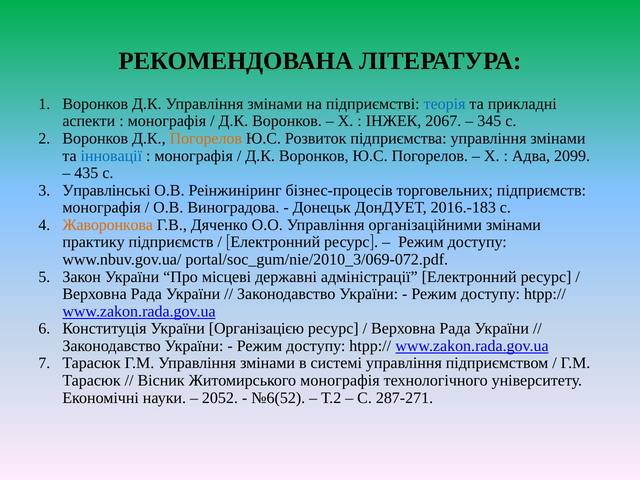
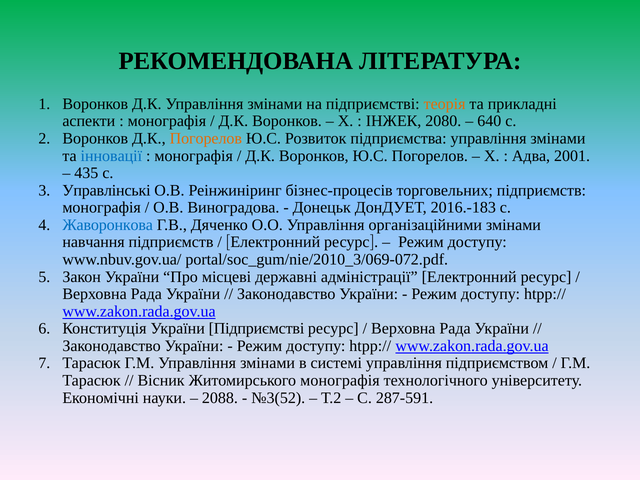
теорія colour: blue -> orange (445, 104)
2067: 2067 -> 2080 (443, 121)
345: 345 -> 640 (489, 121)
2099: 2099 -> 2001 (572, 156)
Жаворонкова colour: orange -> blue (108, 225)
практику: практику -> навчання (94, 242)
України Організацією: Організацією -> Підприємстві (256, 329)
2052: 2052 -> 2088 (220, 398)
№6(52: №6(52 -> №3(52 (278, 398)
287-271: 287-271 -> 287-591 (405, 398)
